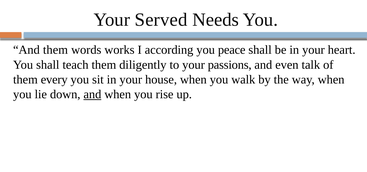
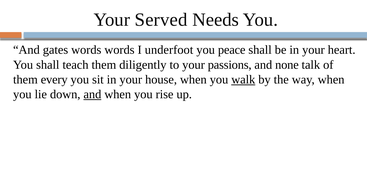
And them: them -> gates (55, 50)
words works: works -> words (119, 50)
according: according -> underfoot (169, 50)
even: even -> none (287, 65)
walk underline: none -> present (243, 80)
